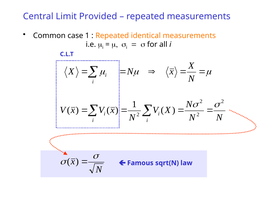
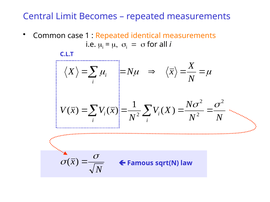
Provided: Provided -> Becomes (98, 16)
